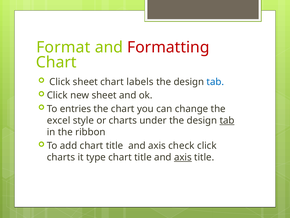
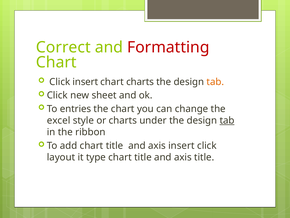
Format: Format -> Correct (63, 47)
Click sheet: sheet -> insert (85, 82)
chart labels: labels -> charts (140, 82)
tab colour: blue -> orange (215, 82)
axis check: check -> insert (181, 145)
charts: charts -> layout (61, 157)
axis underline: present -> none (183, 157)
